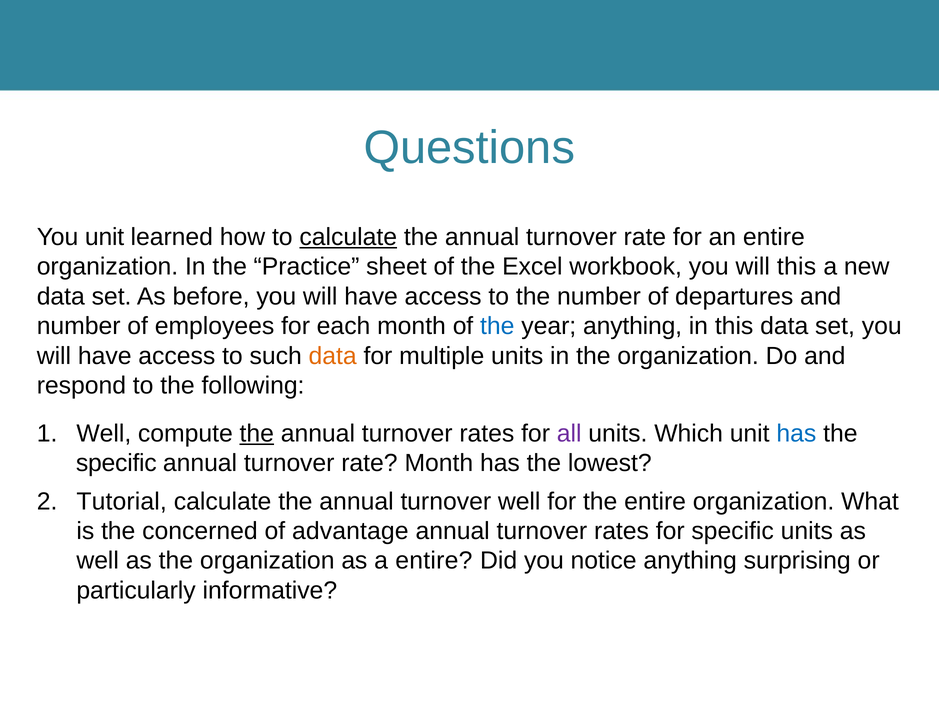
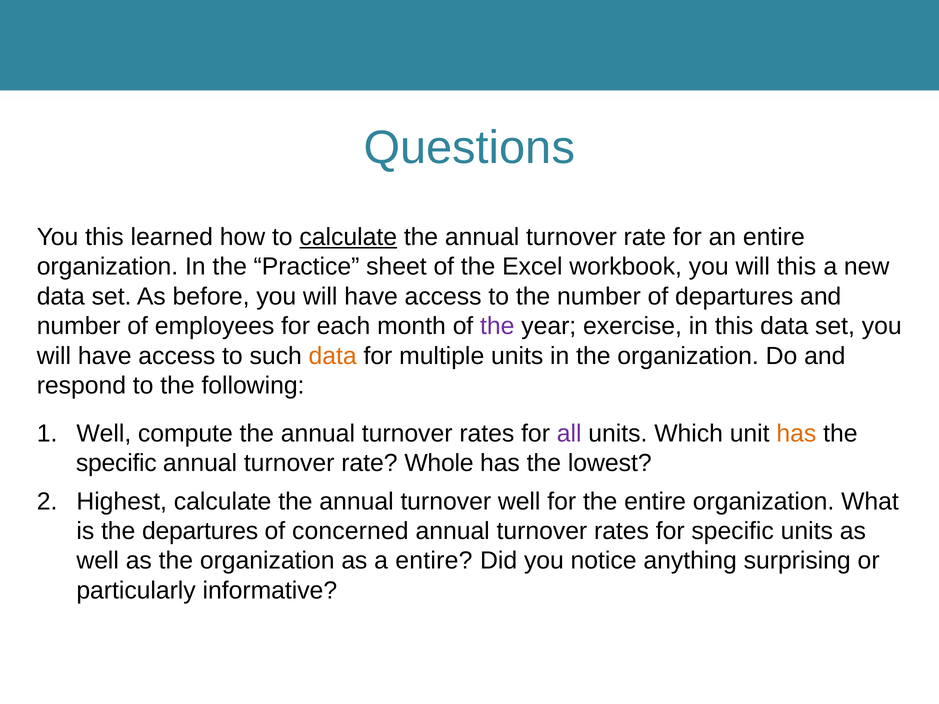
You unit: unit -> this (104, 237)
the colour: blue -> purple (497, 326)
year anything: anything -> exercise (633, 326)
the underline: present -> none (257, 434)
has colour: blue -> orange (796, 434)
rate Month: Month -> Whole (439, 463)
Tutorial: Tutorial -> Highest (122, 502)
the concerned: concerned -> departures (200, 531)
advantage: advantage -> concerned (350, 531)
